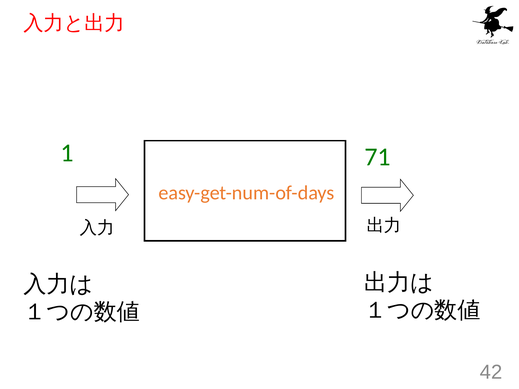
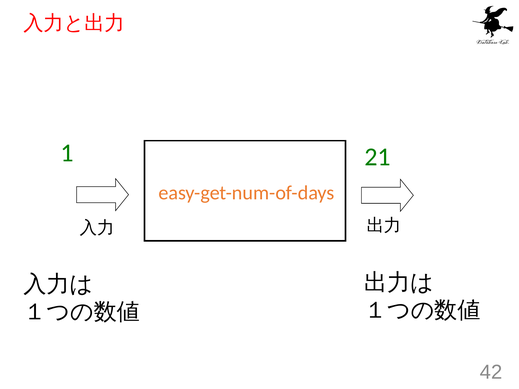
71: 71 -> 21 (378, 157)
